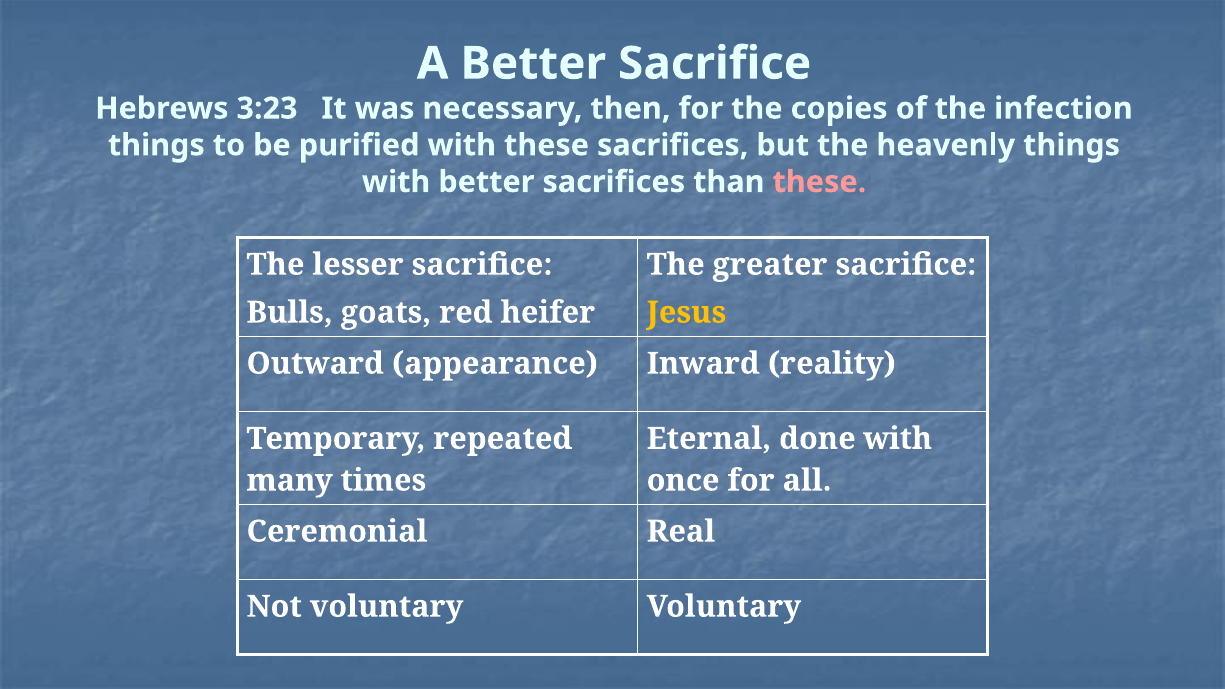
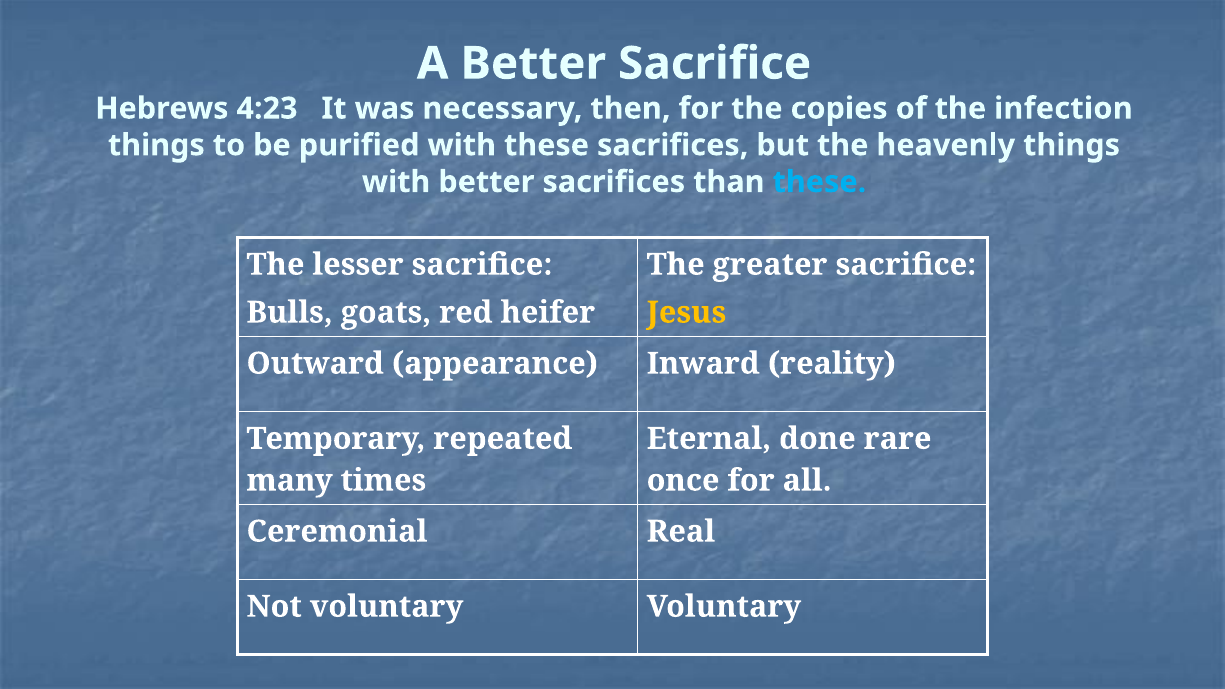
3:23: 3:23 -> 4:23 (267, 108)
these colour: pink -> light blue (819, 182)
done with: with -> rare (898, 439)
